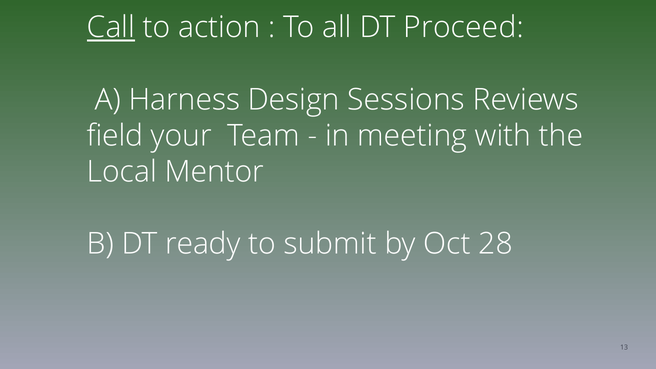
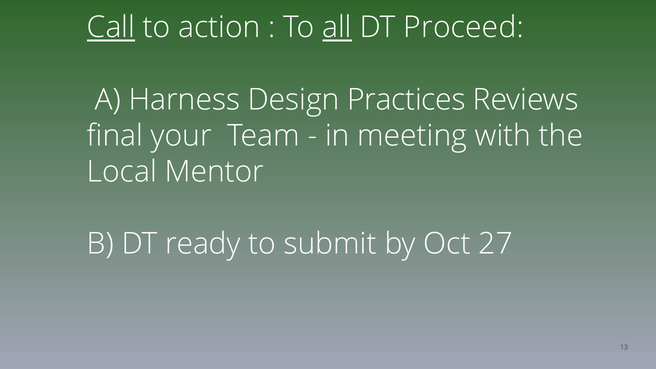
all underline: none -> present (337, 27)
Sessions: Sessions -> Practices (406, 100)
field: field -> final (115, 136)
28: 28 -> 27 (496, 244)
